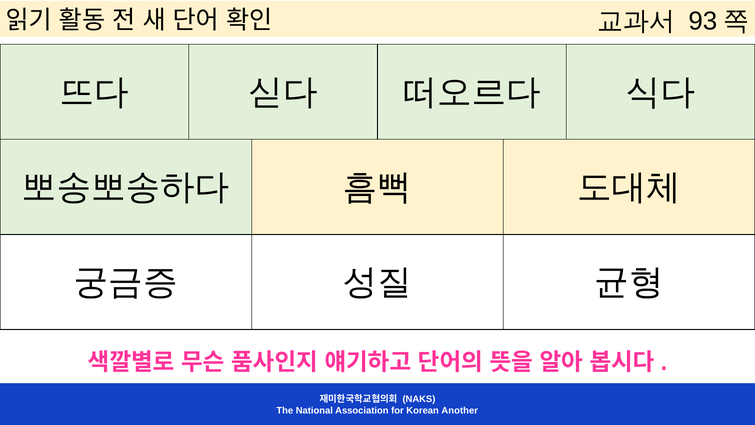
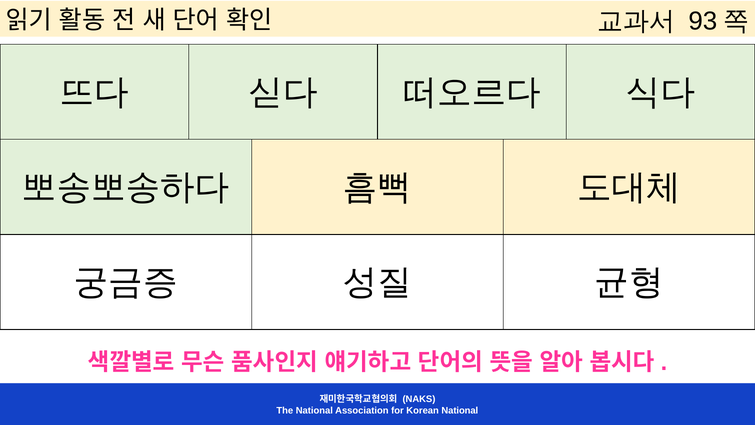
Korean Another: Another -> National (460, 410)
